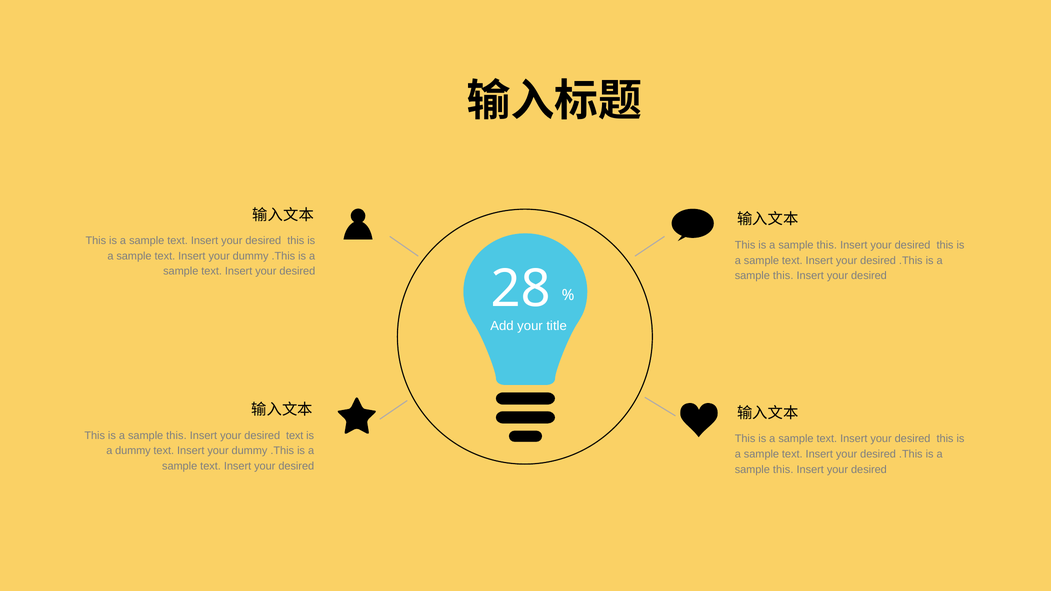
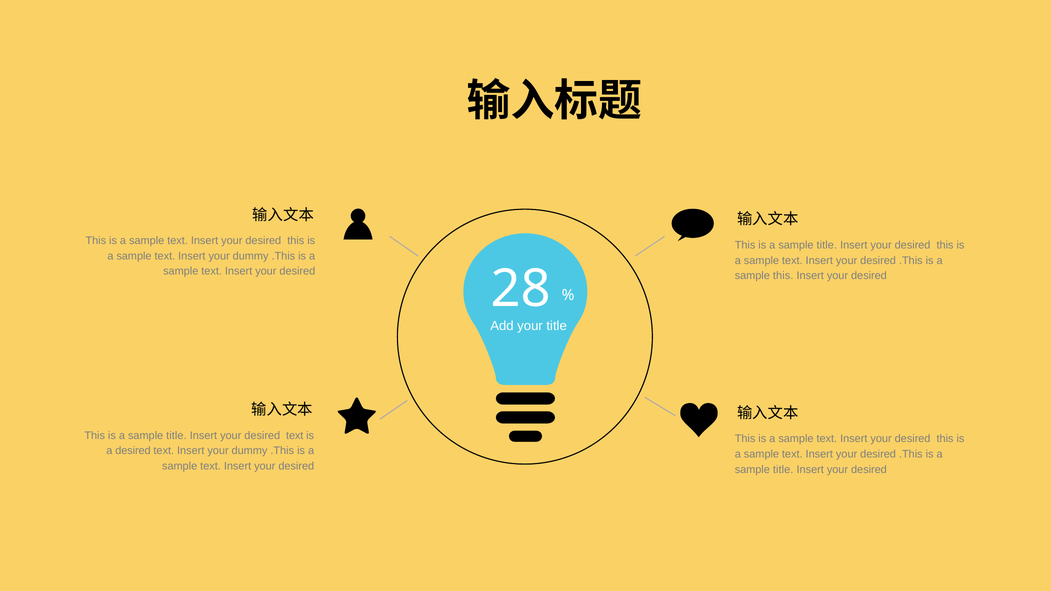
this: this -> title (827, 245)
this: this -> title (176, 436)
a dummy: dummy -> desired (133, 451)
this: this -> title (783, 470)
